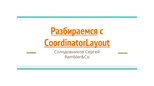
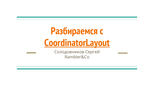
Разбираемся underline: present -> none (74, 31)
